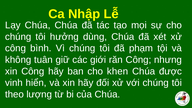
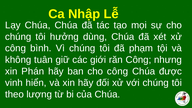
xin Công: Công -> Phán (33, 71)
cho khen: khen -> công (118, 71)
